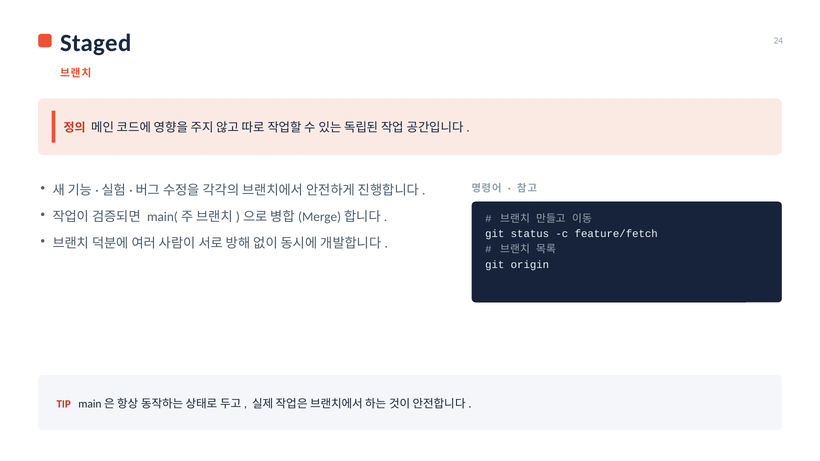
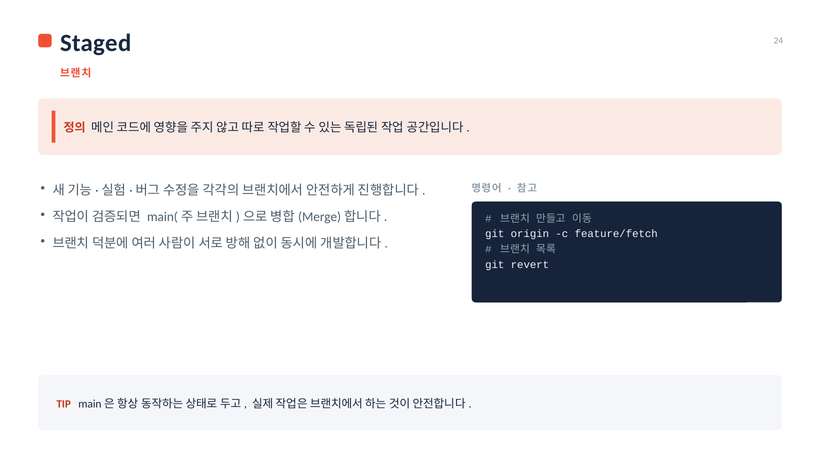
status: status -> origin (530, 234)
origin: origin -> revert (530, 265)
